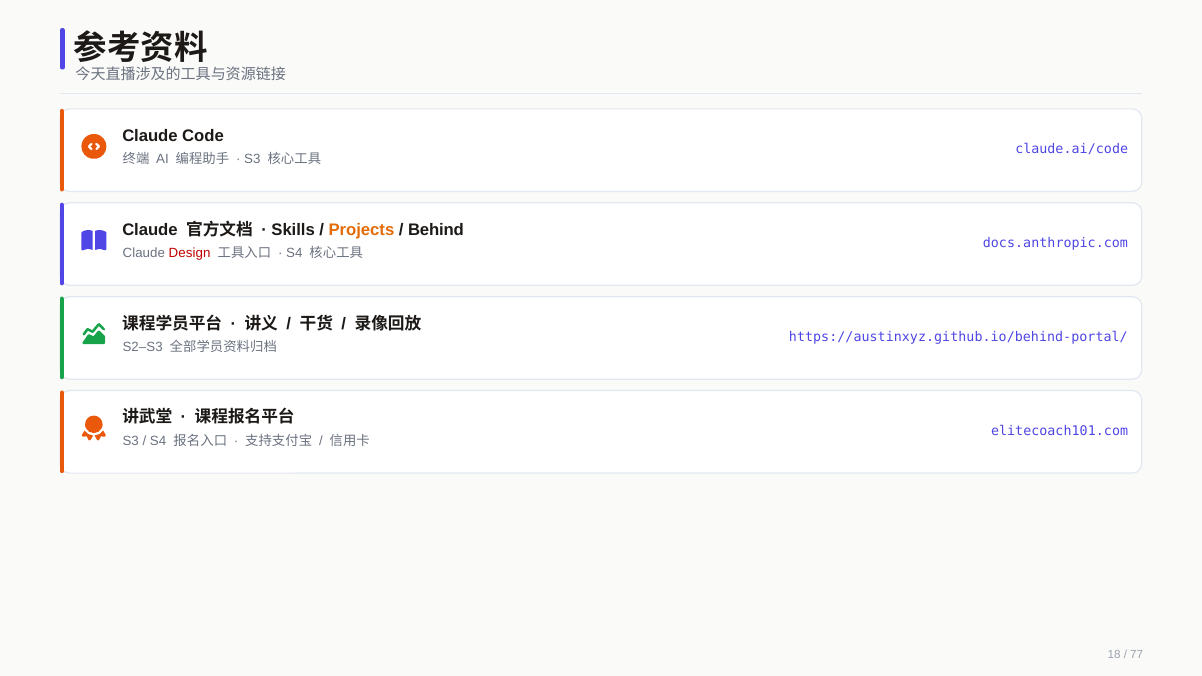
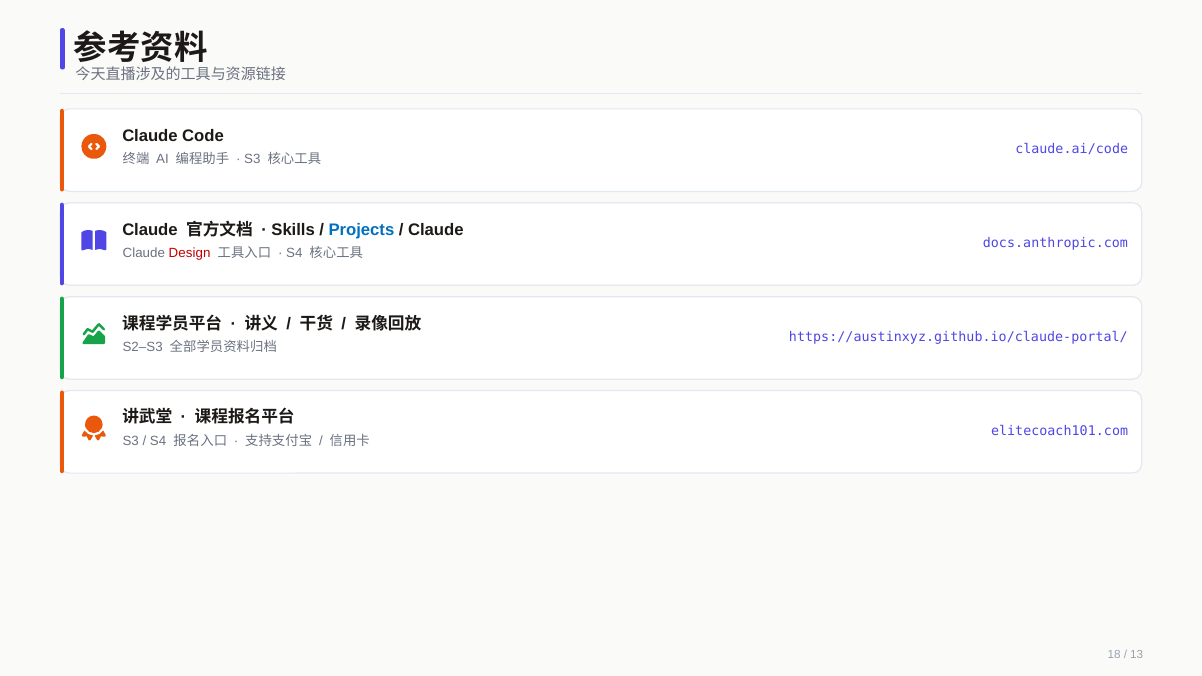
Projects colour: orange -> blue (361, 230)
Behind: Behind -> Claude (436, 230)
https://austinxyz.github.io/behind-portal/: https://austinxyz.github.io/behind-portal/ -> https://austinxyz.github.io/claude-portal/ (958, 337)
77: 77 -> 13 (1137, 655)
